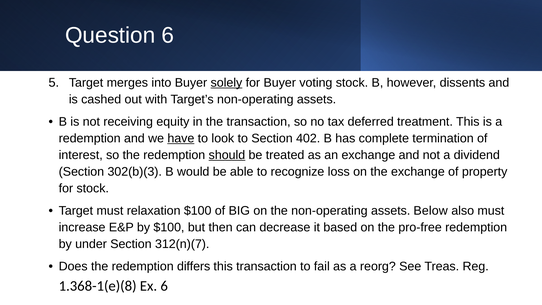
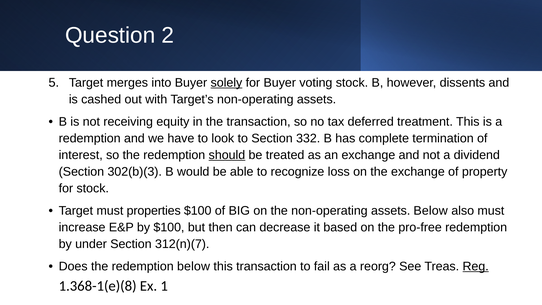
Question 6: 6 -> 2 (168, 35)
have underline: present -> none (181, 138)
402: 402 -> 332 (308, 138)
relaxation: relaxation -> properties (154, 211)
redemption differs: differs -> below (194, 266)
Reg underline: none -> present (476, 266)
Ex 6: 6 -> 1 (164, 286)
